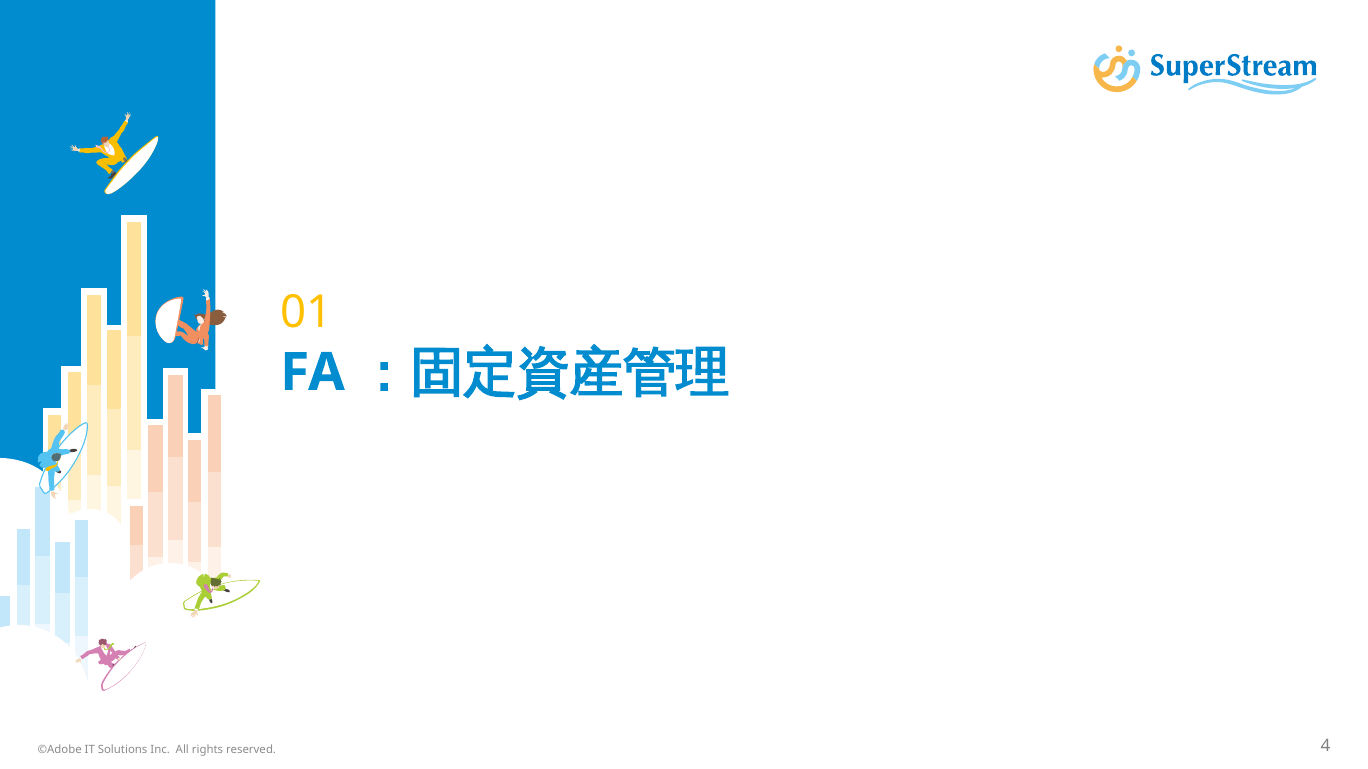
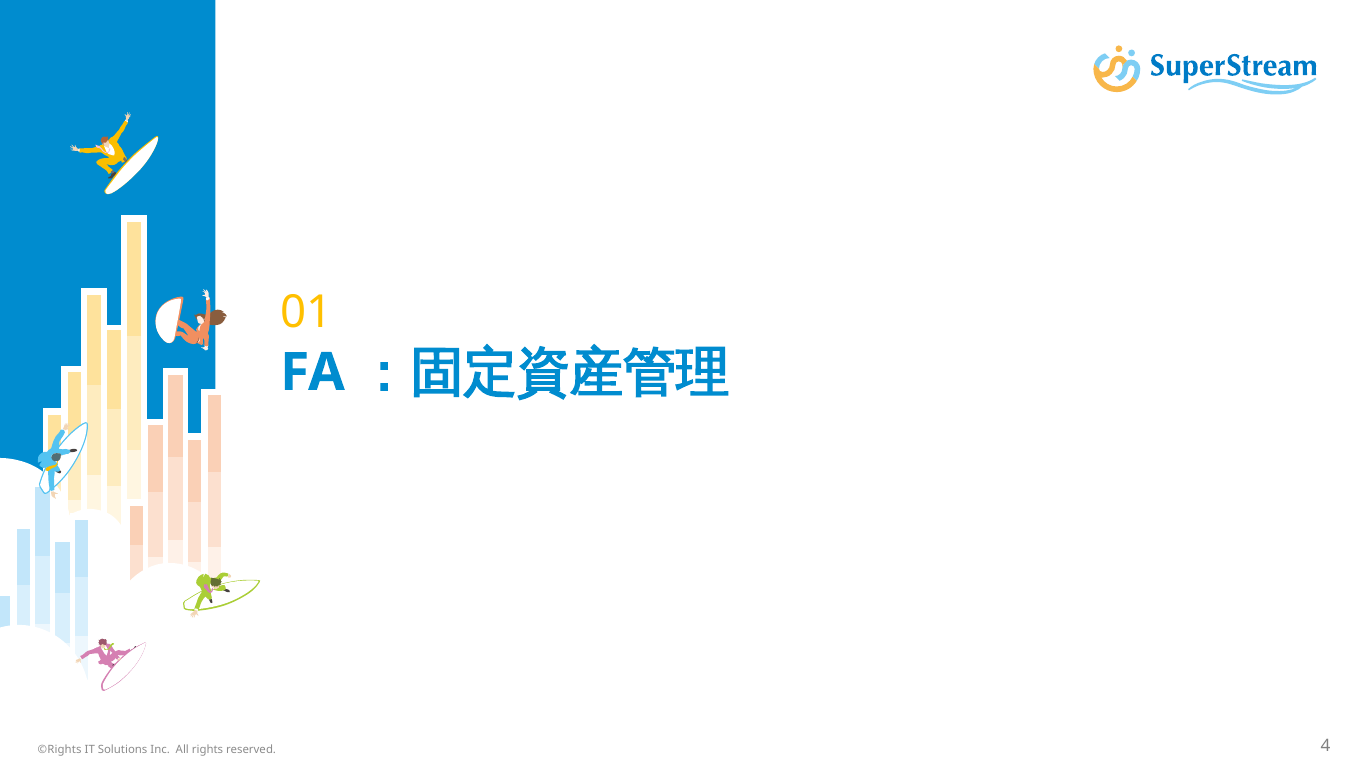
©Adobe: ©Adobe -> ©Rights (60, 750)
